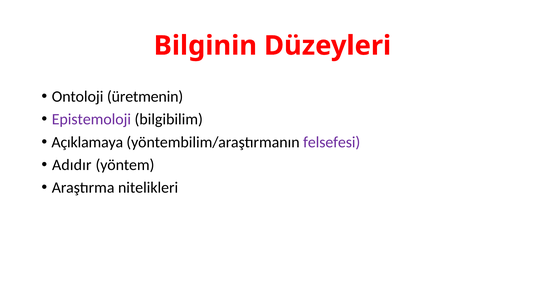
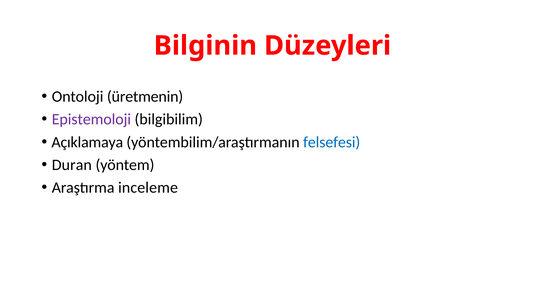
felsefesi colour: purple -> blue (332, 142)
Adıdır: Adıdır -> Duran (72, 165)
nitelikleri: nitelikleri -> inceleme (148, 188)
